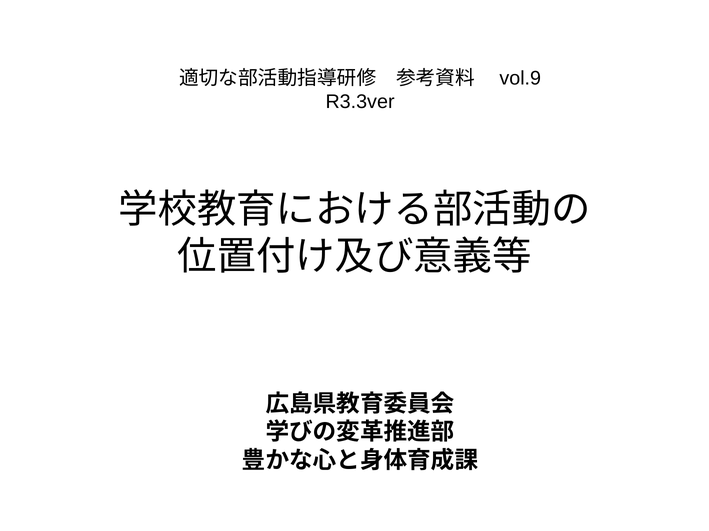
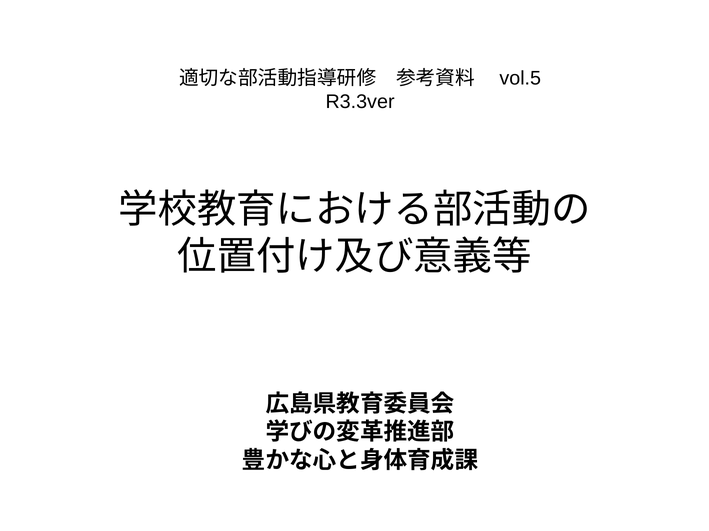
vol.9: vol.9 -> vol.5 (520, 78)
